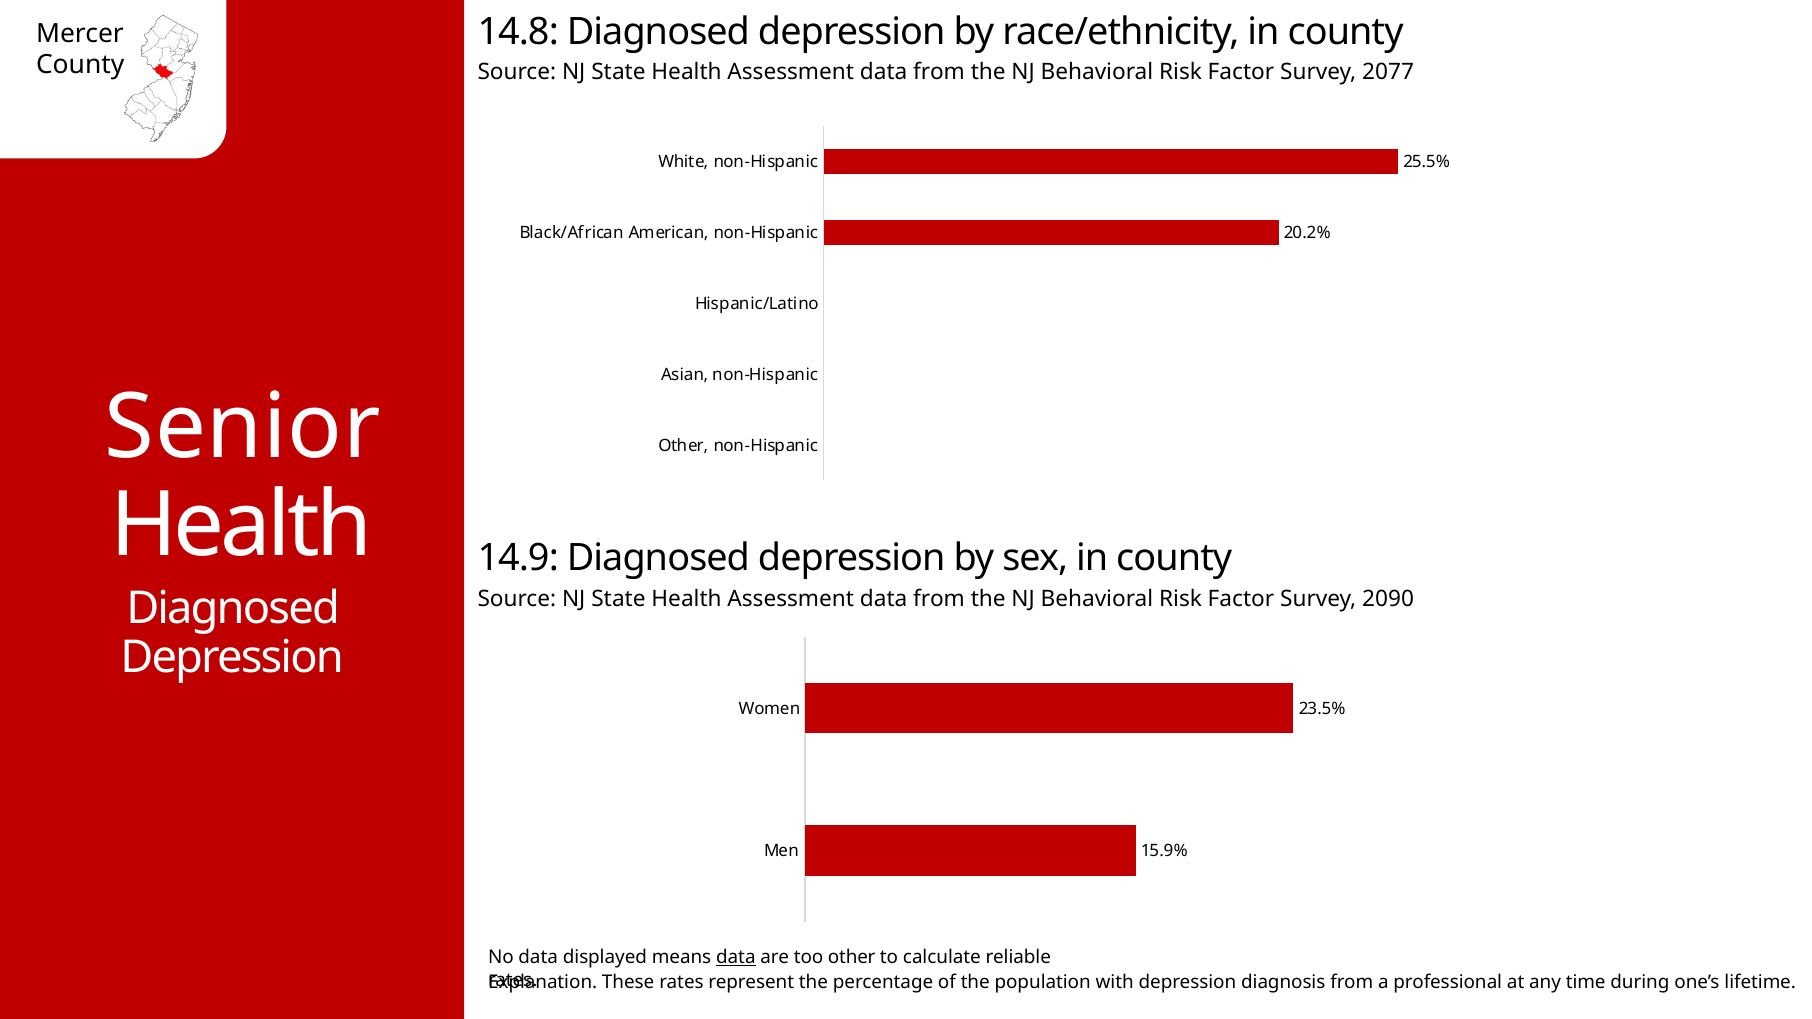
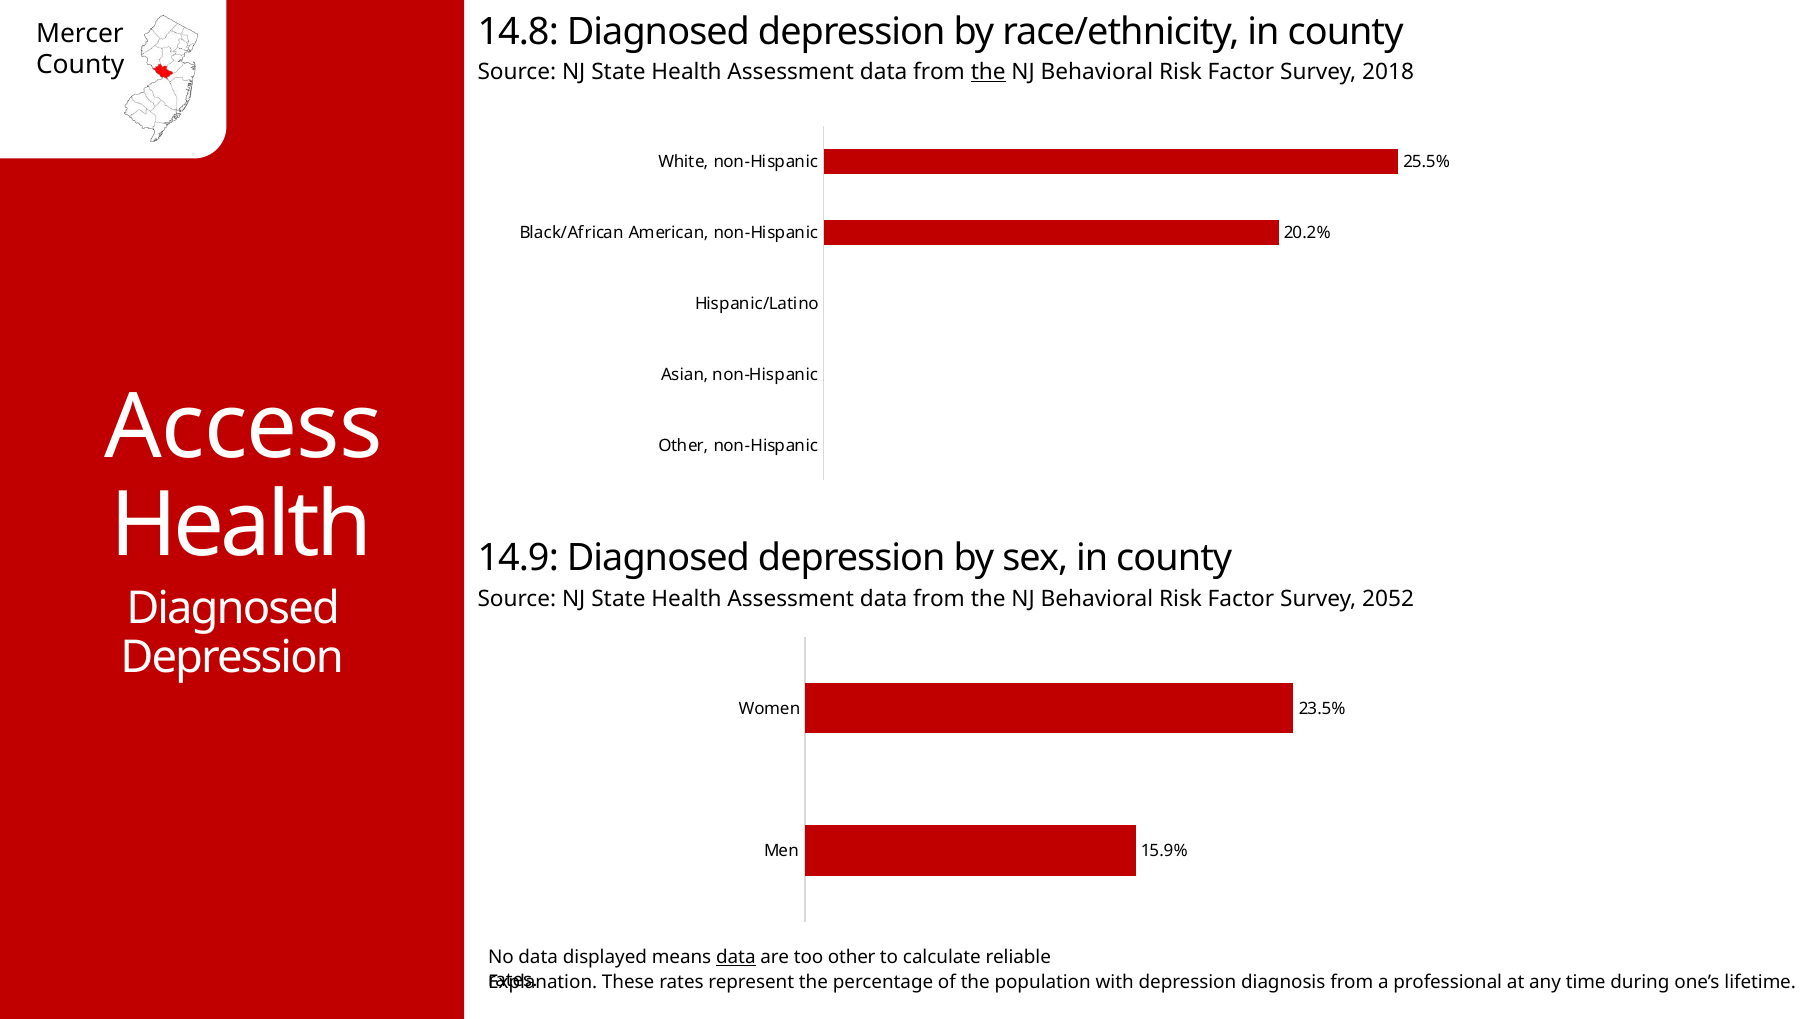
the underline: none -> present (988, 72)
2077: 2077 -> 2018 (1388, 72)
Senior: Senior -> Access (244, 427)
2090: 2090 -> 2052 (1388, 599)
